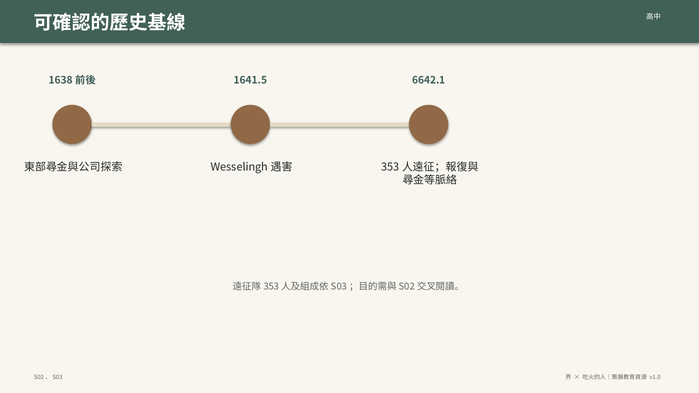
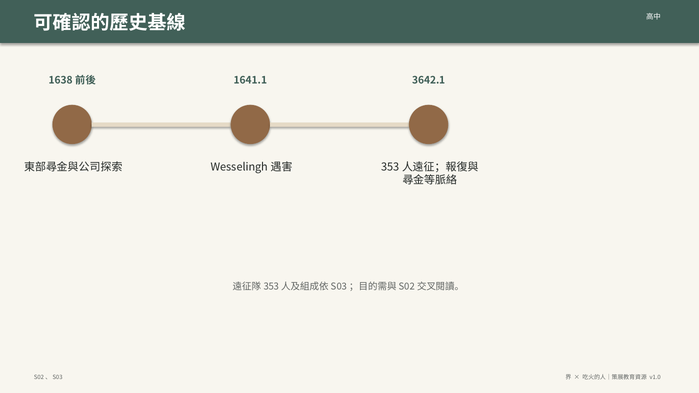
1641.5: 1641.5 -> 1641.1 (251, 80)
6642.1: 6642.1 -> 3642.1 (429, 80)
